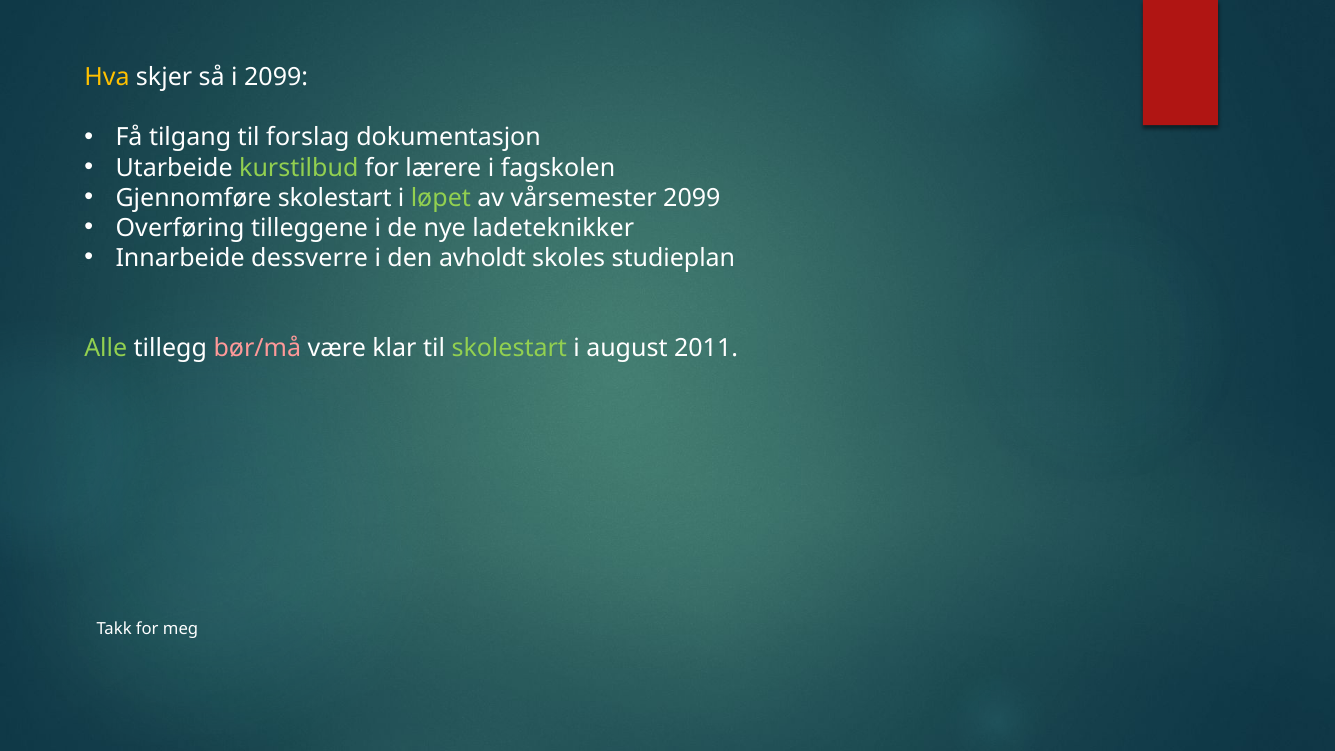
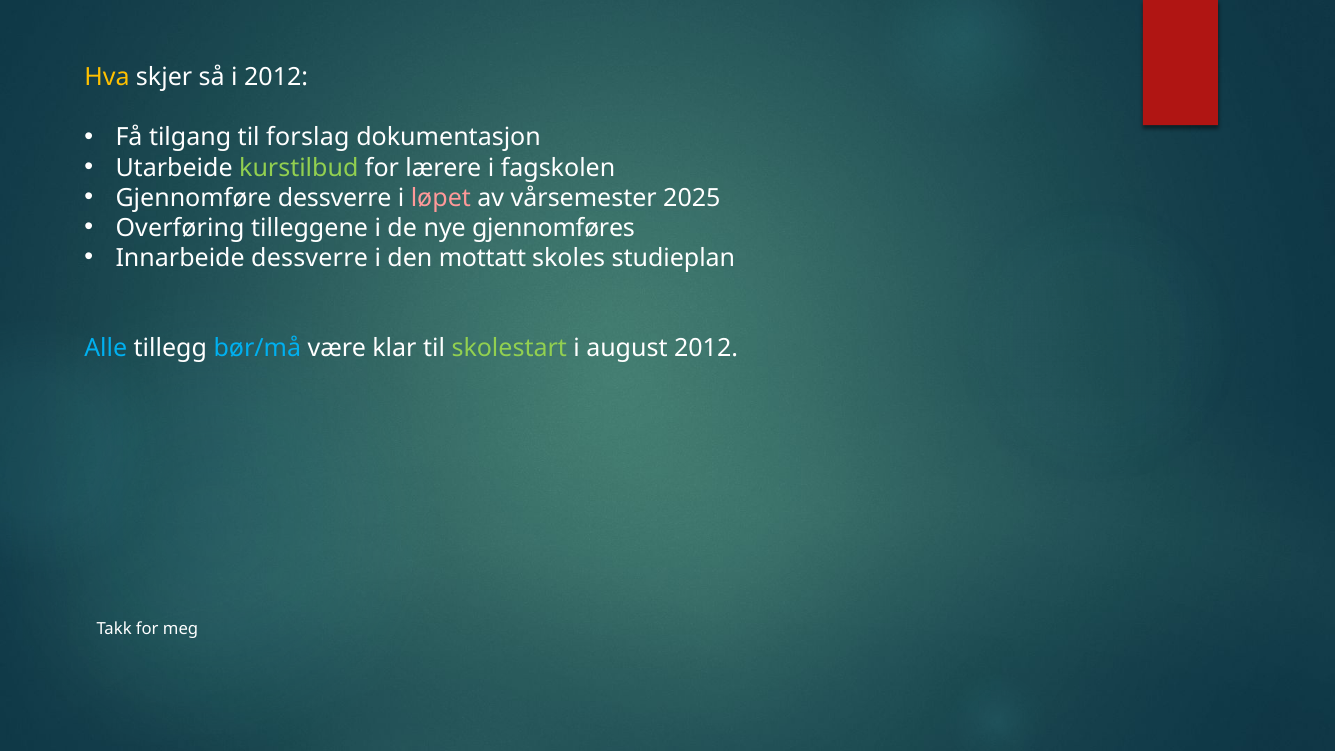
i 2099: 2099 -> 2012 (276, 78)
Gjennomføre skolestart: skolestart -> dessverre (335, 198)
løpet colour: light green -> pink (441, 198)
vårsemester 2099: 2099 -> 2025 (692, 198)
ladeteknikker: ladeteknikker -> gjennomføres (553, 228)
avholdt: avholdt -> mottatt (482, 258)
Alle colour: light green -> light blue (106, 348)
bør/må colour: pink -> light blue (257, 348)
august 2011: 2011 -> 2012 (706, 348)
